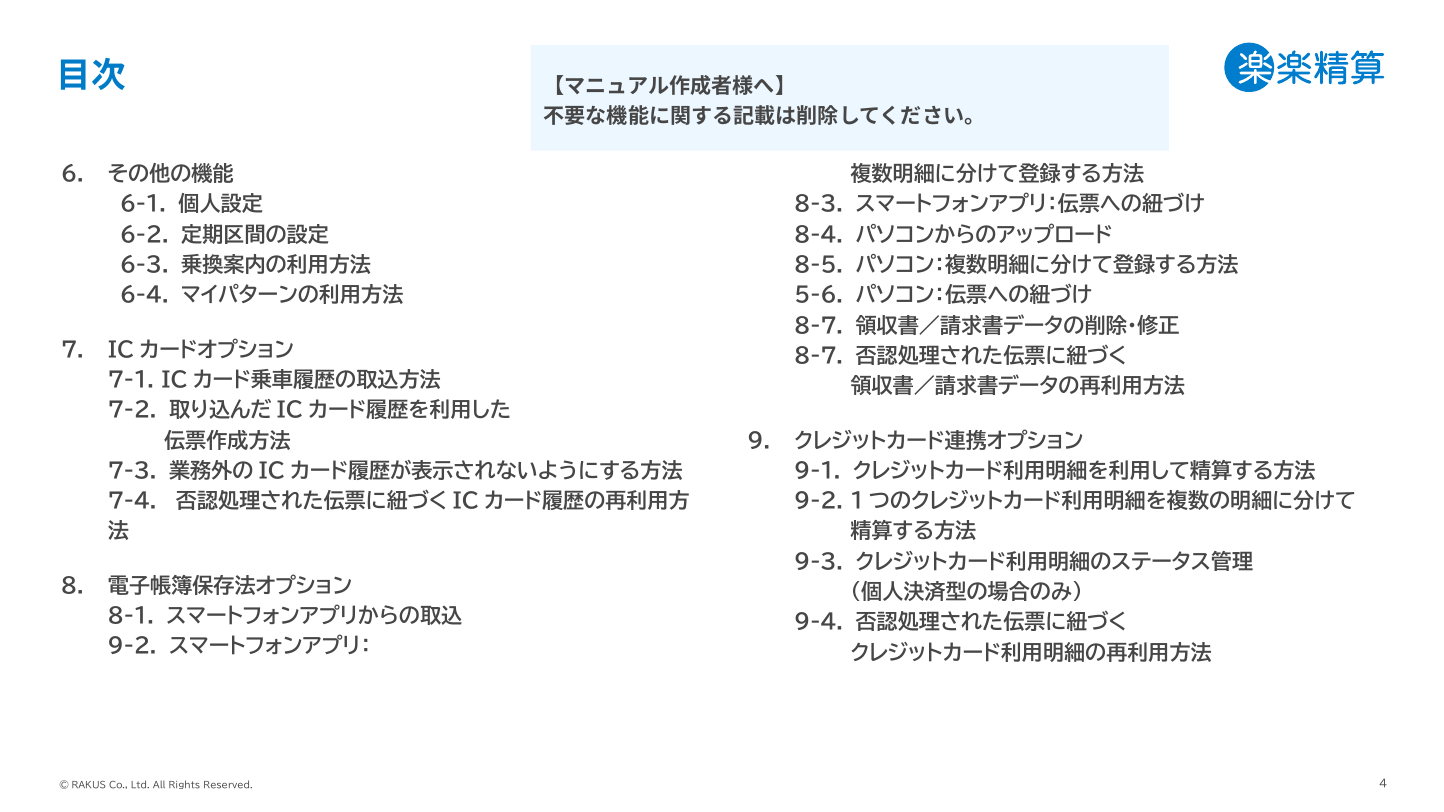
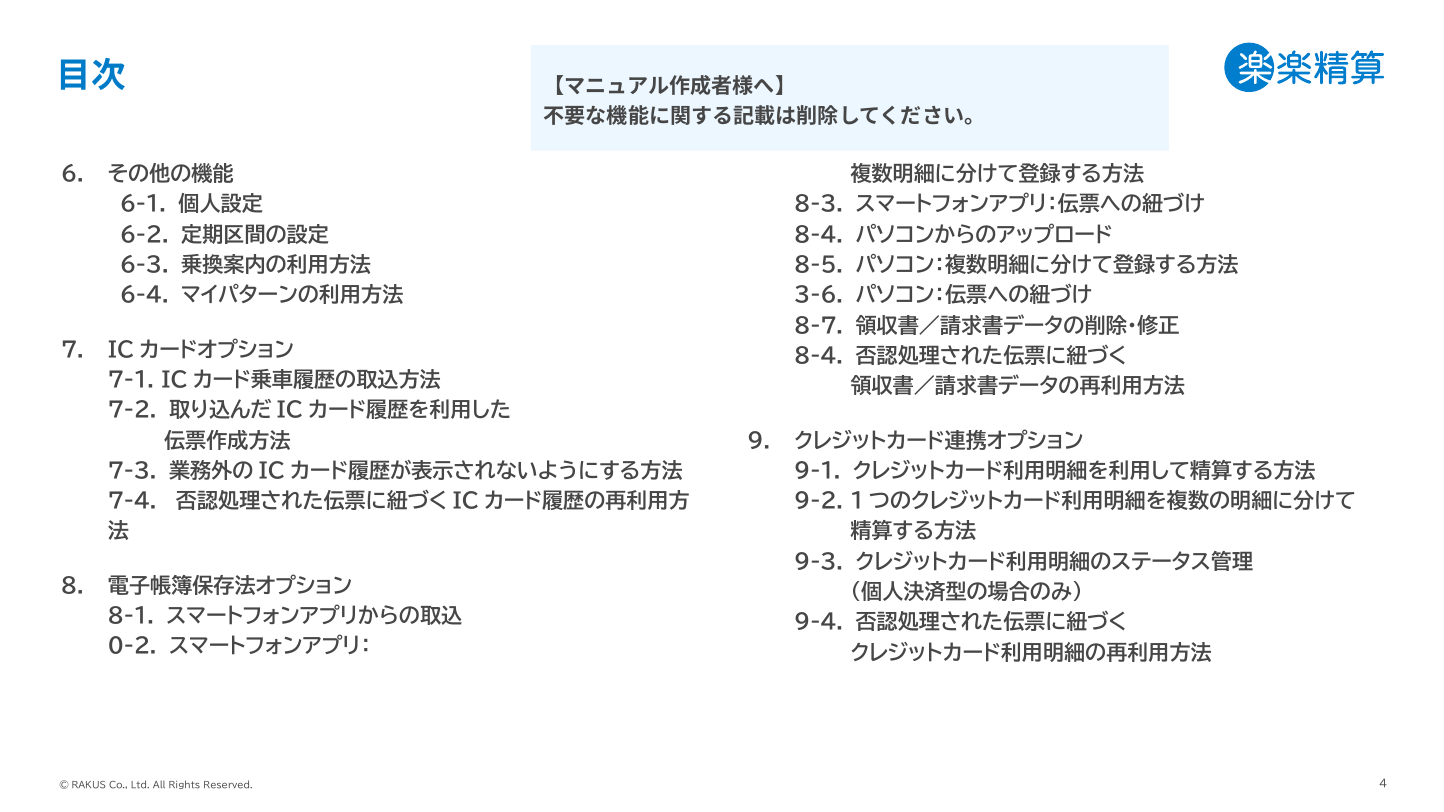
5-6: 5-6 -> 3-6 (819, 296)
8-7: 8-7 -> 8-4 (819, 357)
9-2: 9-2 -> 0-2 (132, 647)
